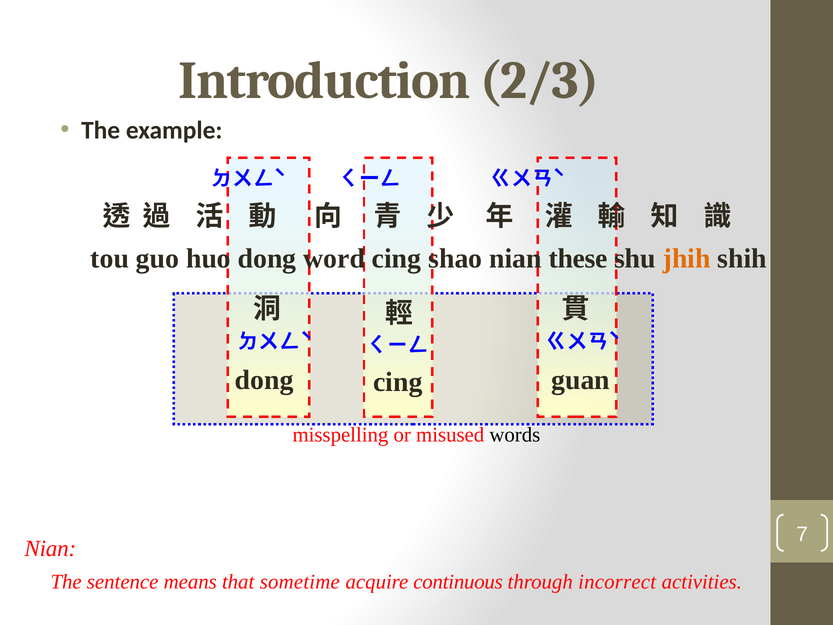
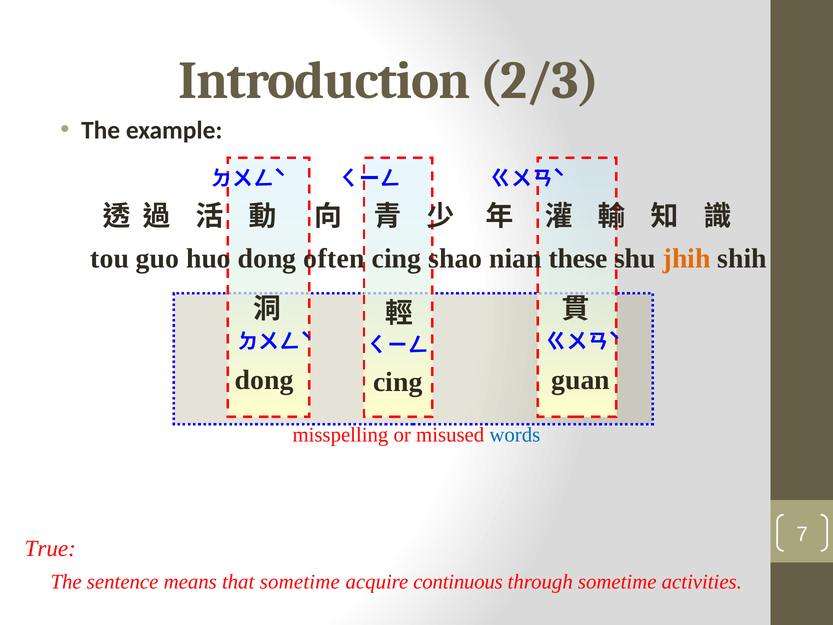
word: word -> often (334, 258)
words colour: black -> blue (515, 435)
Nian: Nian -> True (50, 548)
through incorrect: incorrect -> sometime (617, 582)
